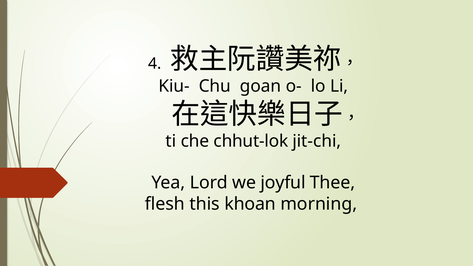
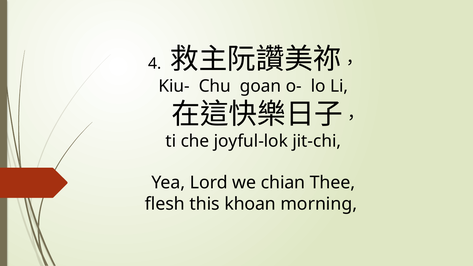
chhut-lok: chhut-lok -> joyful-lok (251, 141)
joyful: joyful -> chian (283, 183)
